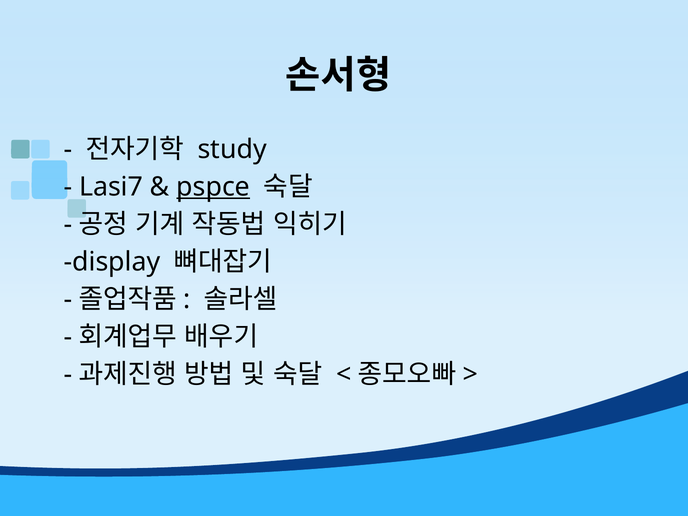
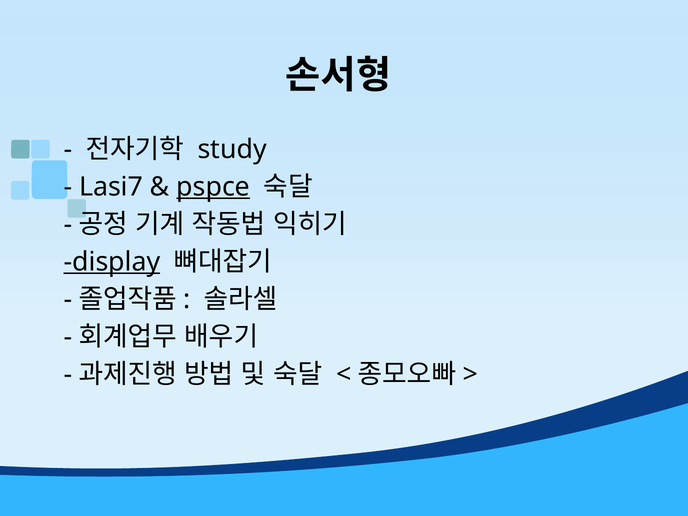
display underline: none -> present (112, 262)
